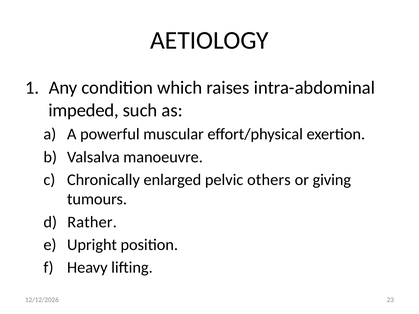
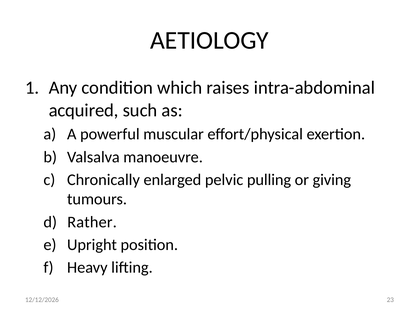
impeded: impeded -> acquired (84, 110)
others: others -> pulling (269, 180)
